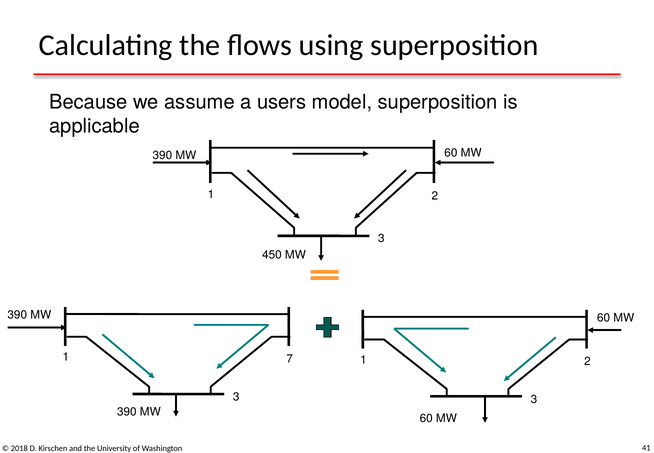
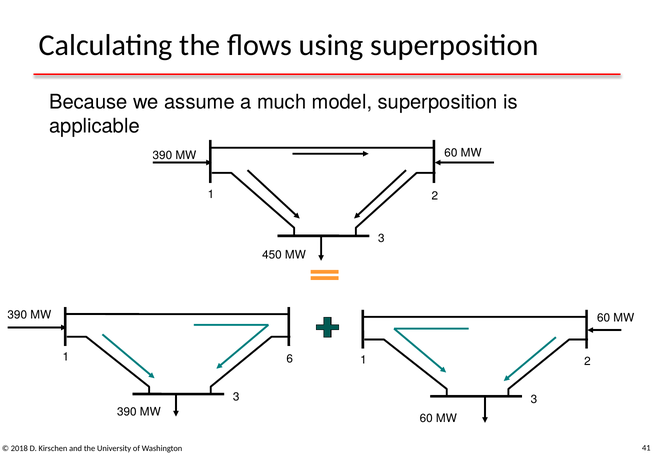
users: users -> much (282, 102)
7: 7 -> 6 (290, 358)
